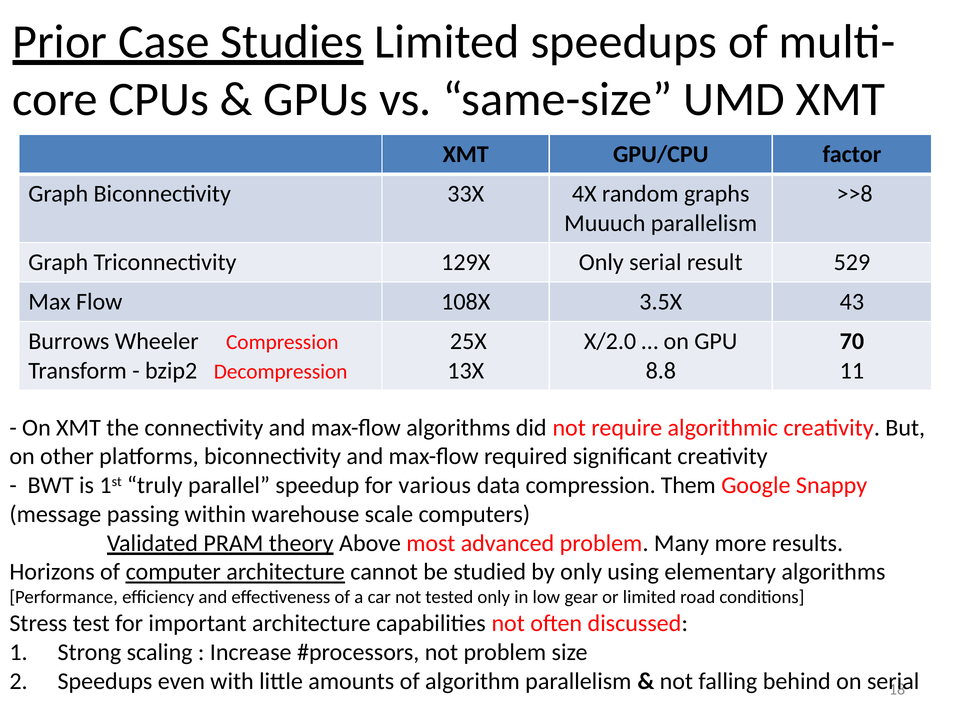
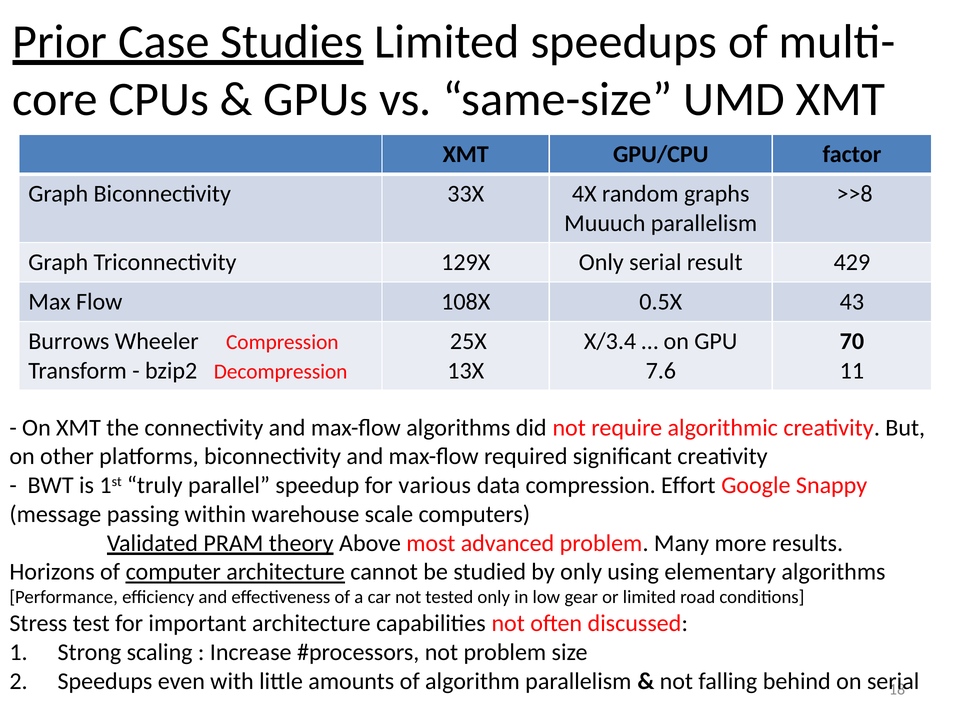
529: 529 -> 429 (852, 262)
3.5X: 3.5X -> 0.5X (661, 302)
X/2.0: X/2.0 -> X/3.4 (610, 342)
8.8: 8.8 -> 7.6 (661, 371)
Them: Them -> Effort (688, 486)
